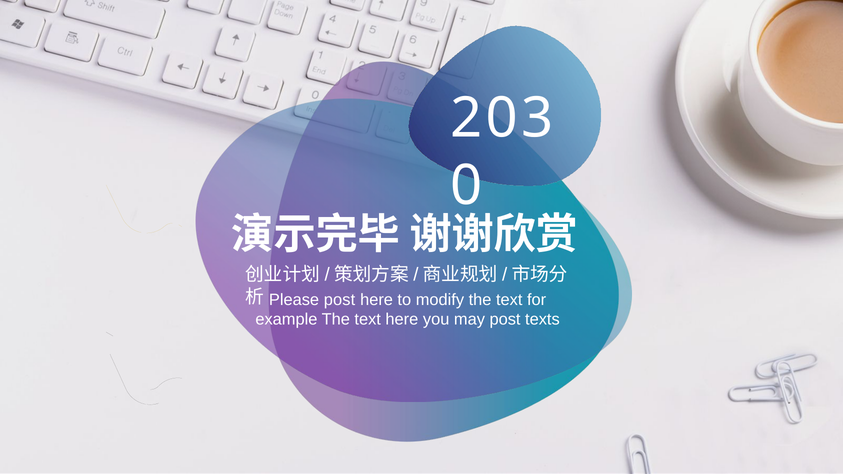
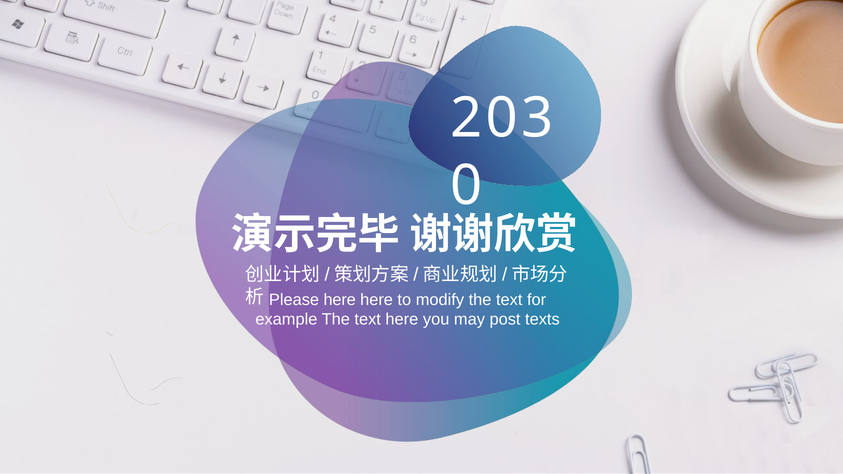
Please post: post -> here (340, 300)
